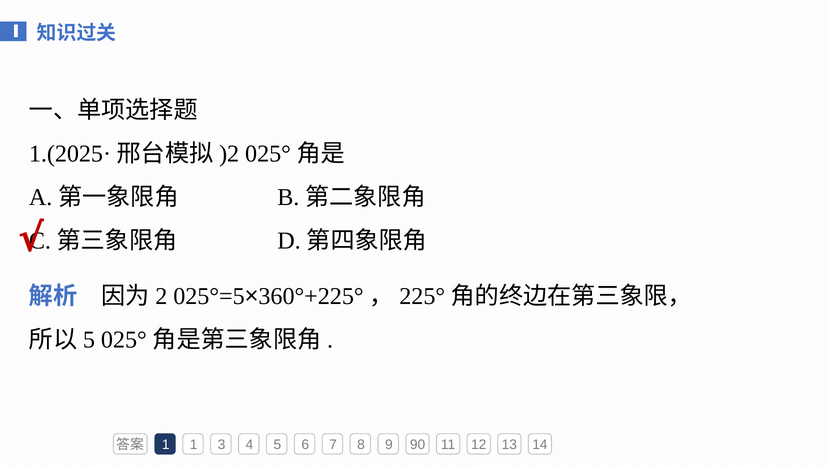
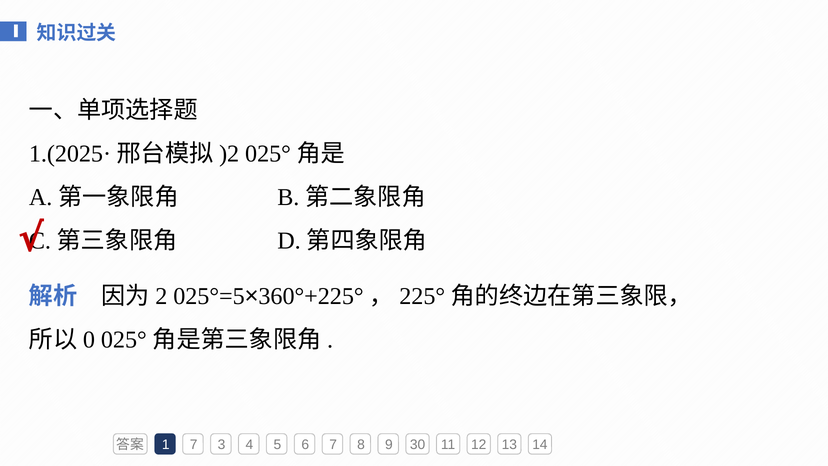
5: 5 -> 0 (89, 340)
1 1: 1 -> 7 (194, 445)
90: 90 -> 30 (418, 445)
